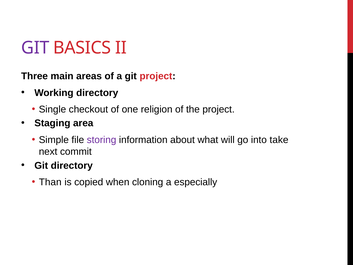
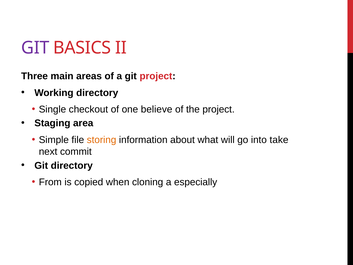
religion: religion -> believe (157, 109)
storing colour: purple -> orange (102, 140)
Than: Than -> From (50, 182)
